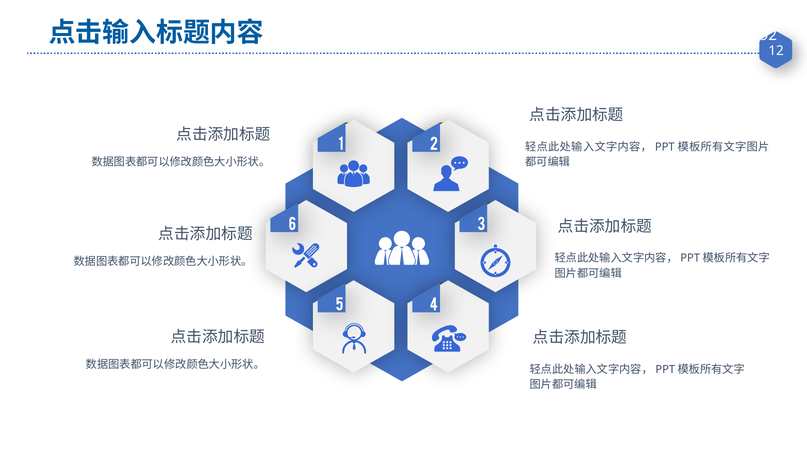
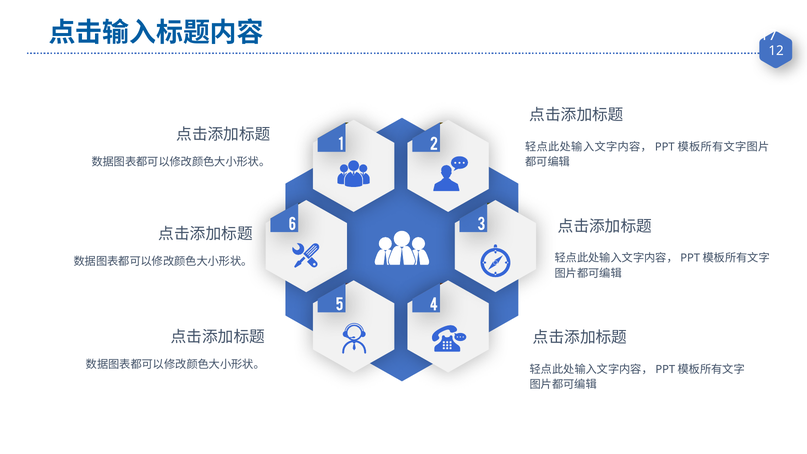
92: 92 -> 17 (768, 35)
